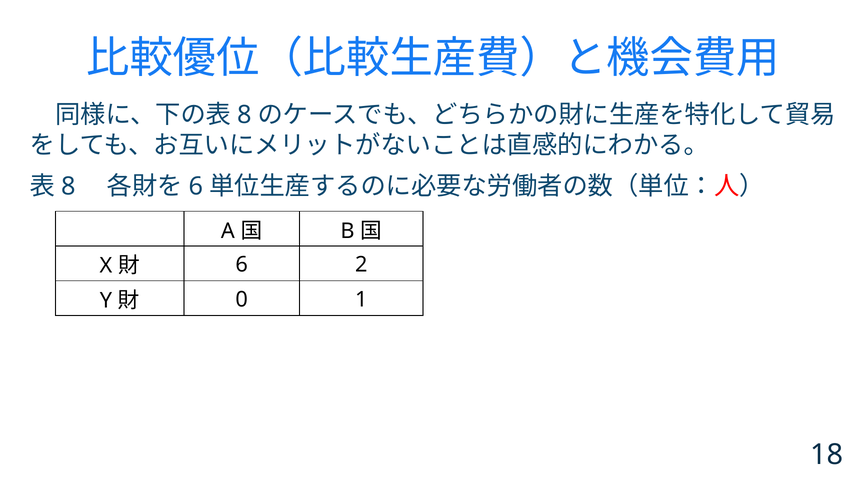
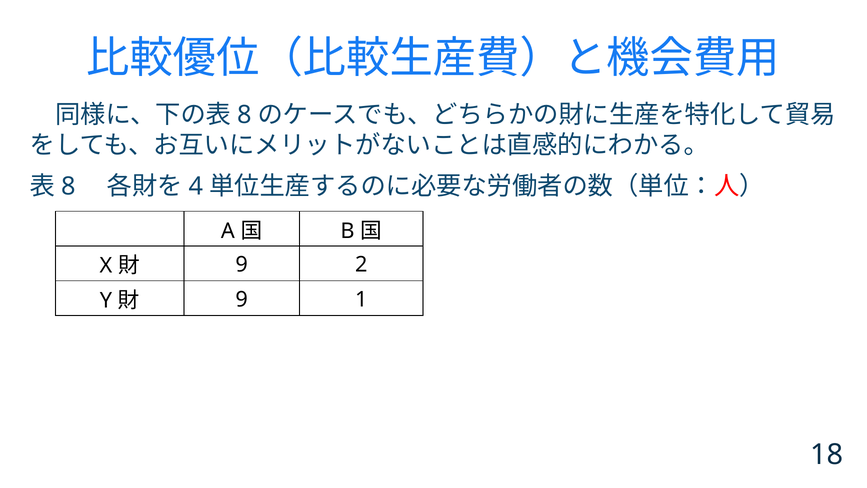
6: 6 -> 4 (196, 186)
6: 6 -> 9 (242, 264)
0: 0 -> 9 (242, 299)
